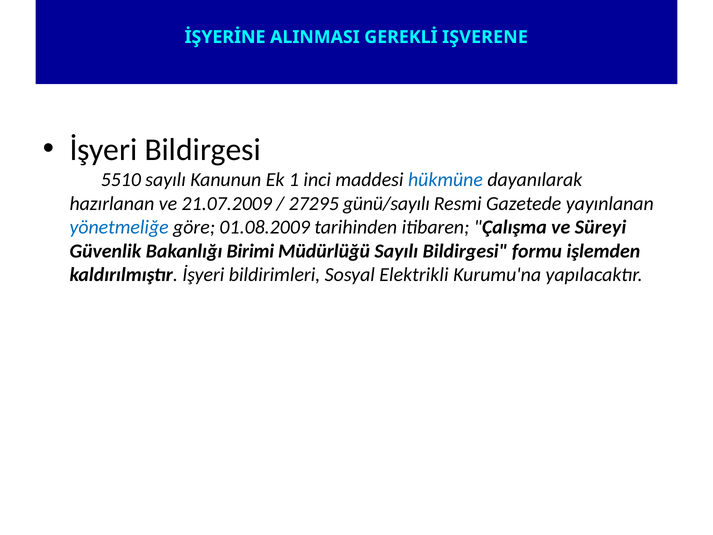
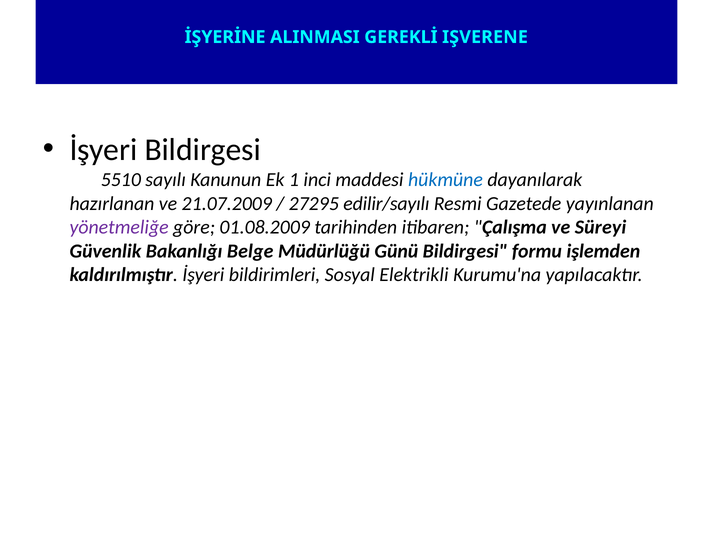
günü/sayılı: günü/sayılı -> edilir/sayılı (386, 203)
yönetmeliğe colour: blue -> purple (119, 227)
Birimi: Birimi -> Belge (250, 251)
Müdürlüğü Sayılı: Sayılı -> Günü (396, 251)
